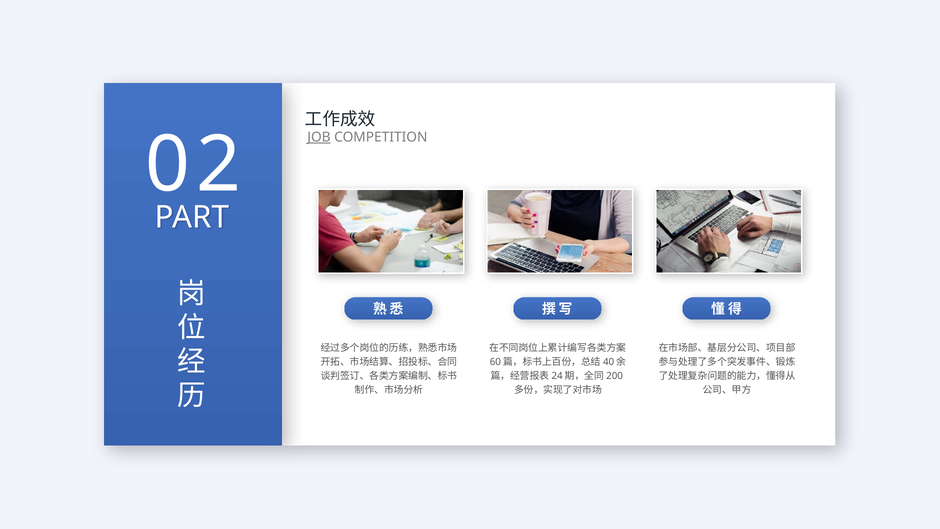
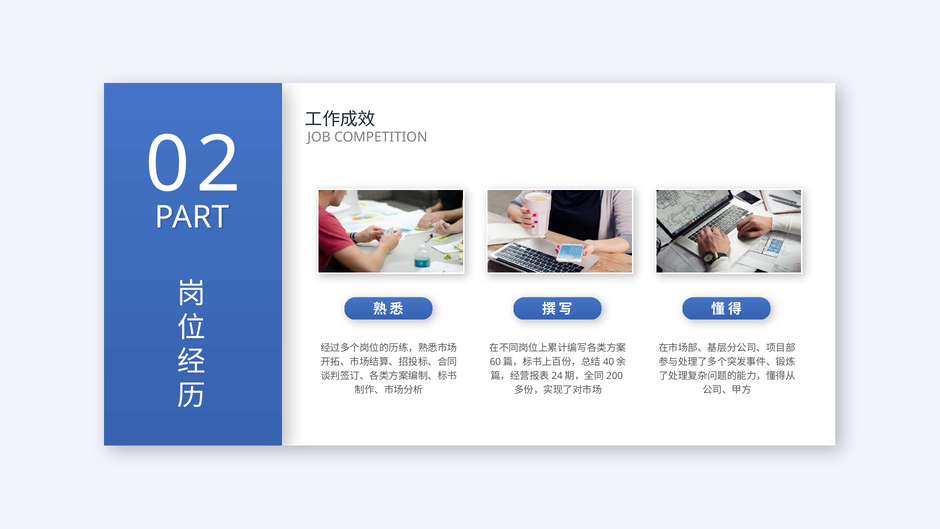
JOB underline: present -> none (319, 137)
